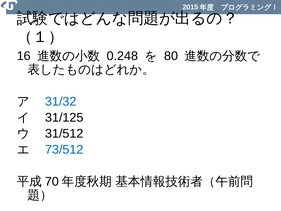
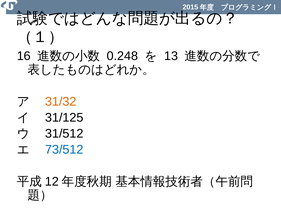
80: 80 -> 13 (171, 56)
31/32 colour: blue -> orange (61, 101)
70: 70 -> 12 (52, 181)
